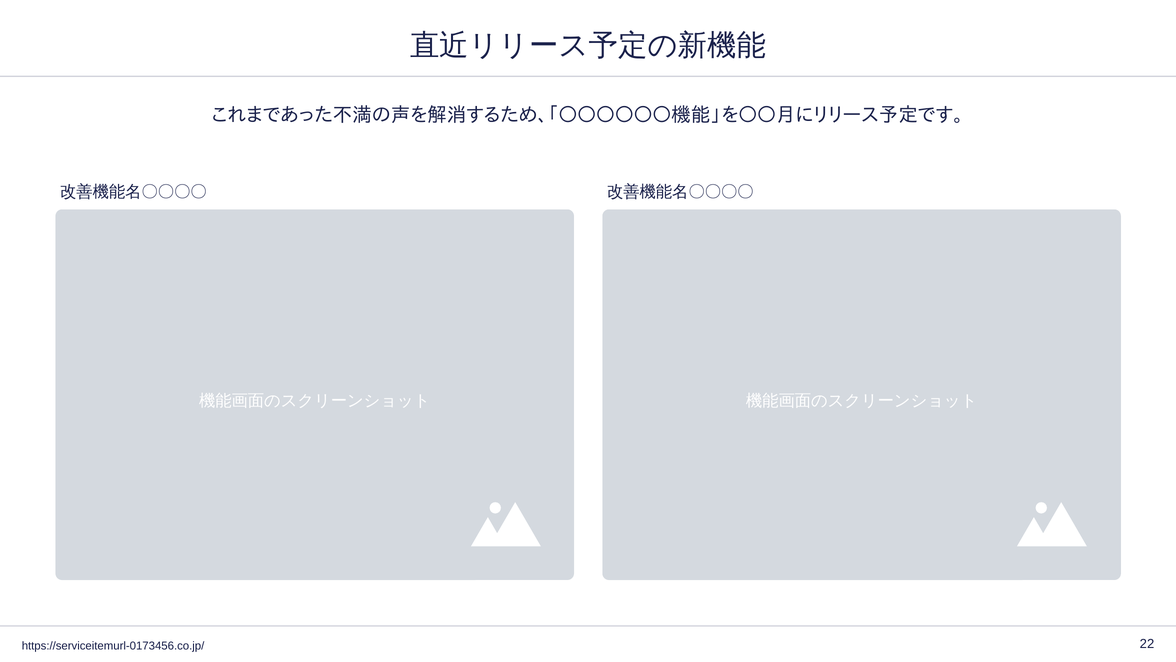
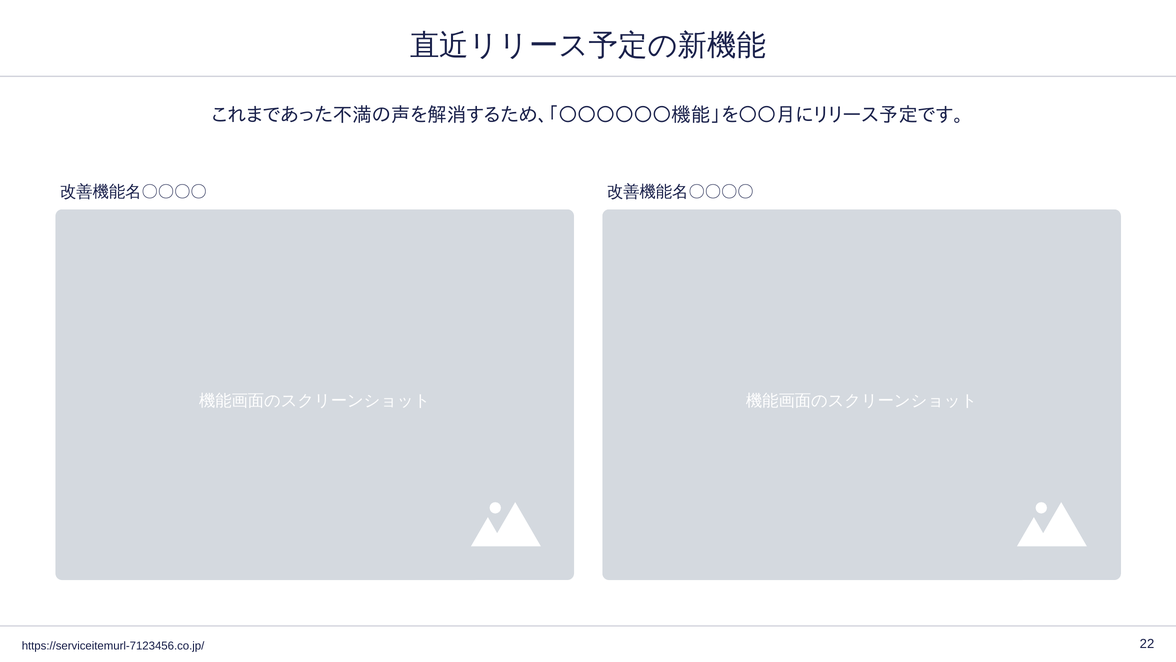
https://serviceitemurl-0173456.co.jp/: https://serviceitemurl-0173456.co.jp/ -> https://serviceitemurl-7123456.co.jp/ (113, 645)
